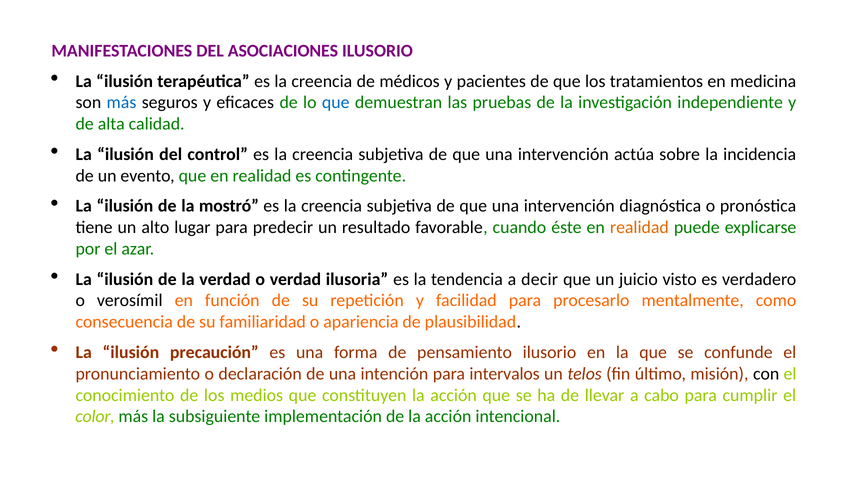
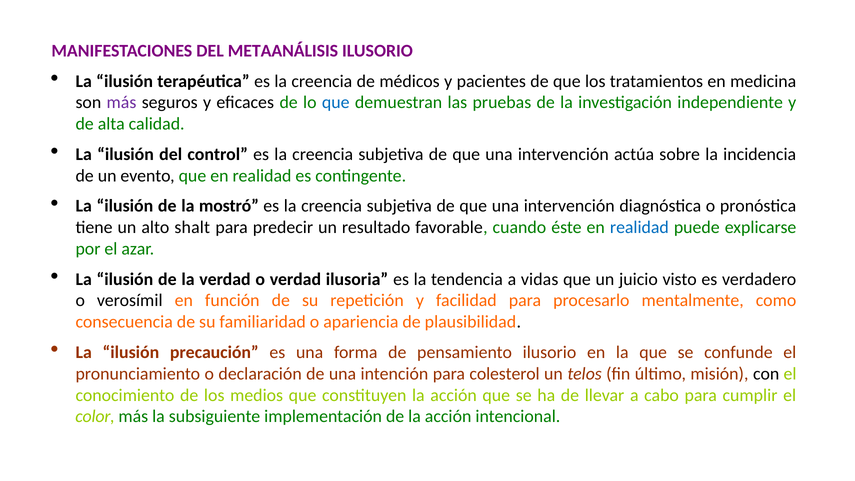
ASOCIACIONES: ASOCIACIONES -> METAANÁLISIS (283, 51)
más colour: blue -> purple (121, 103)
lugar: lugar -> shalt (192, 227)
realidad colour: orange -> blue (639, 227)
decir: decir -> vidas (540, 279)
intervalos: intervalos -> colesterol (505, 374)
